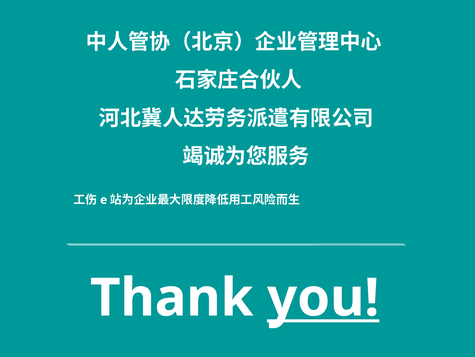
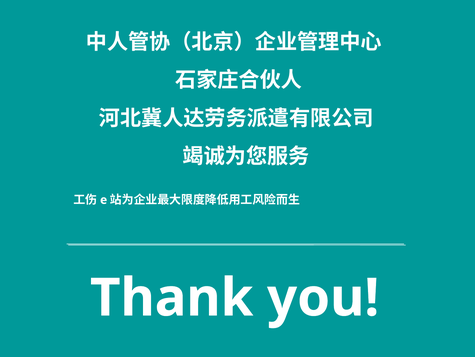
you underline: present -> none (323, 297)
